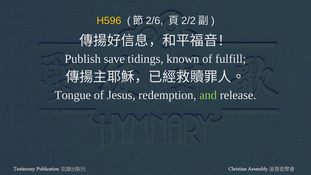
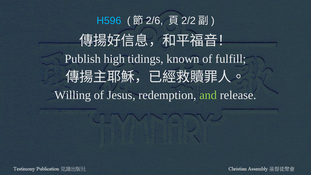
H596 colour: yellow -> light blue (109, 21)
save: save -> high (114, 59)
Tongue: Tongue -> Willing (73, 95)
